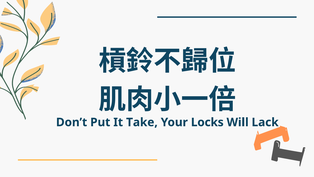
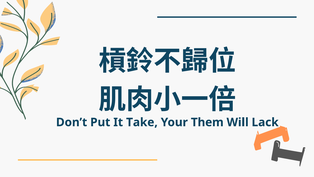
Locks: Locks -> Them (207, 122)
